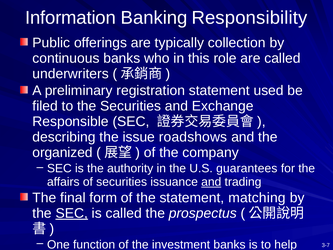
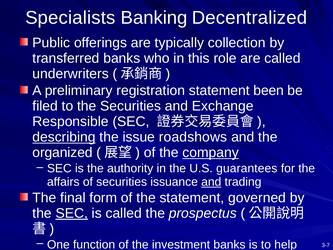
Information: Information -> Specialists (70, 18)
Responsibility: Responsibility -> Decentralized (249, 18)
continuous: continuous -> transferred (66, 58)
used: used -> been (269, 91)
describing underline: none -> present (64, 137)
company underline: none -> present (211, 152)
matching: matching -> governed (257, 198)
